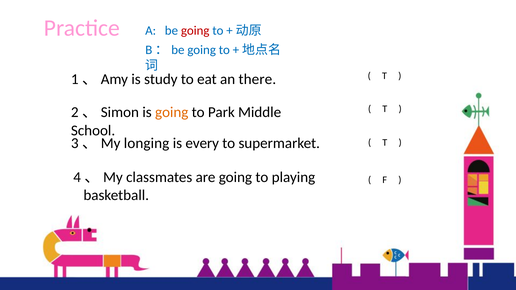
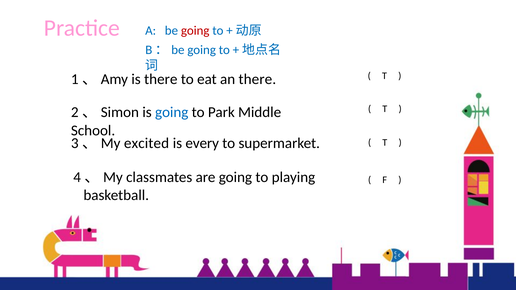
is study: study -> there (161, 79)
going colour: orange -> blue (172, 112)
longing: longing -> excited (147, 143)
